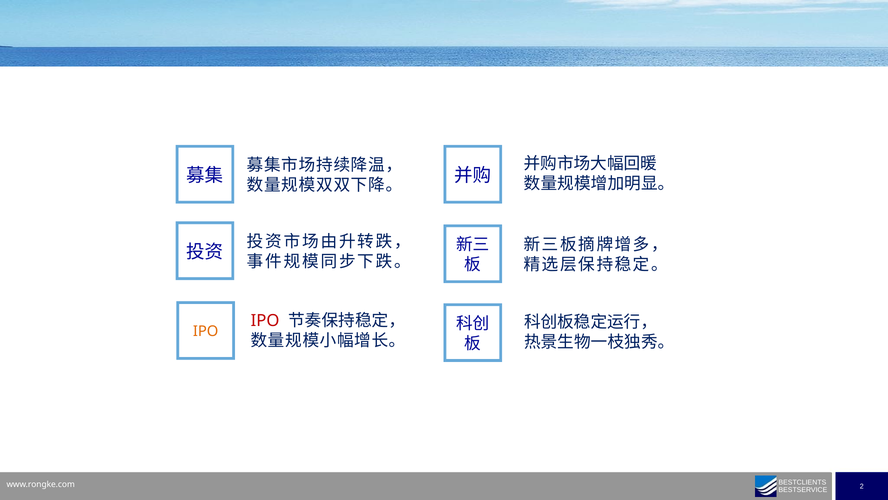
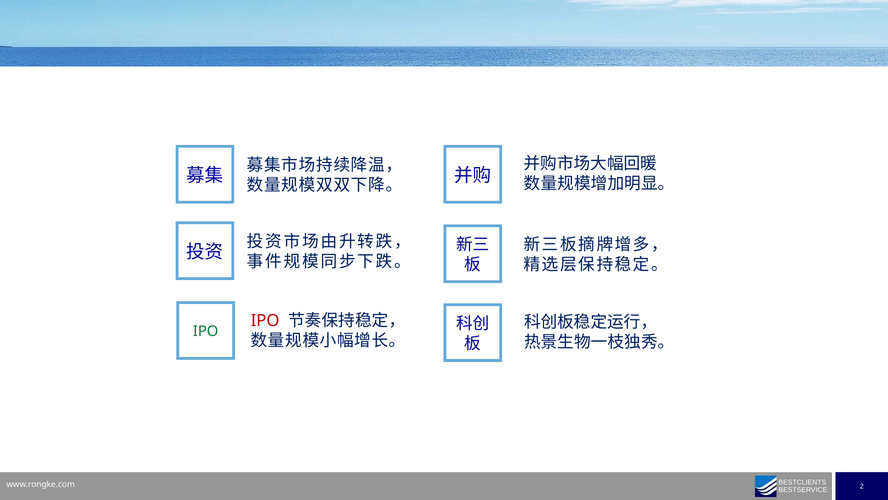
IPO colour: orange -> green (206, 331)
